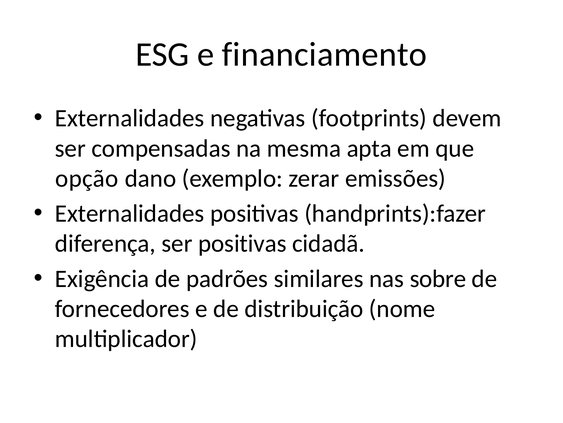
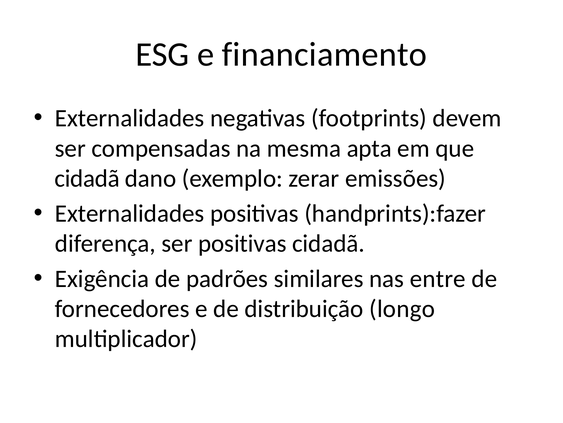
opção: opção -> cidadã (87, 178)
sobre: sobre -> entre (438, 278)
nome: nome -> longo (402, 308)
